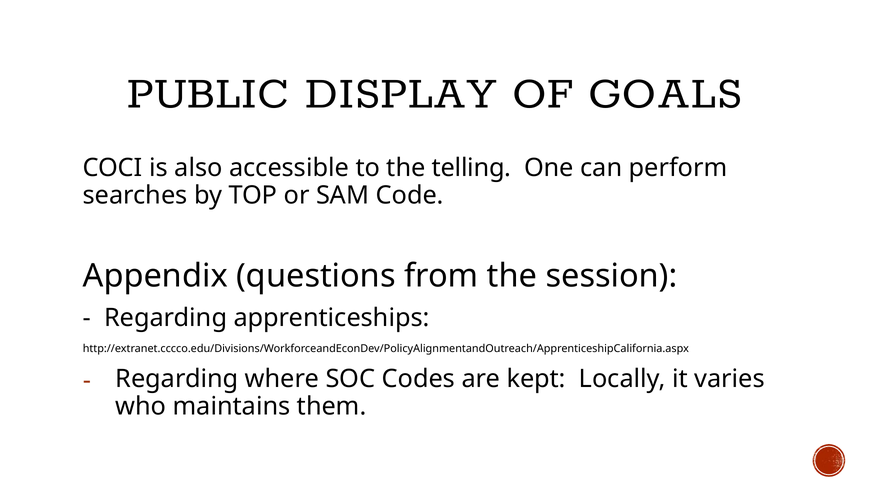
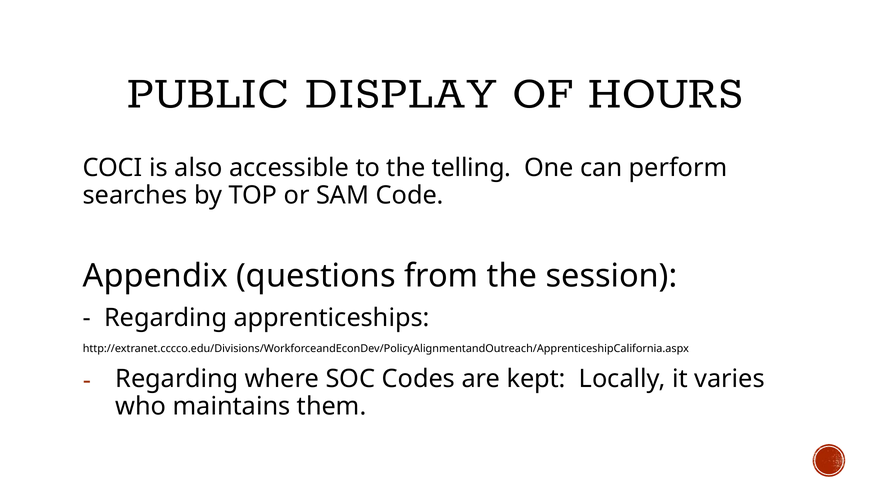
GOALS: GOALS -> HOURS (666, 92)
